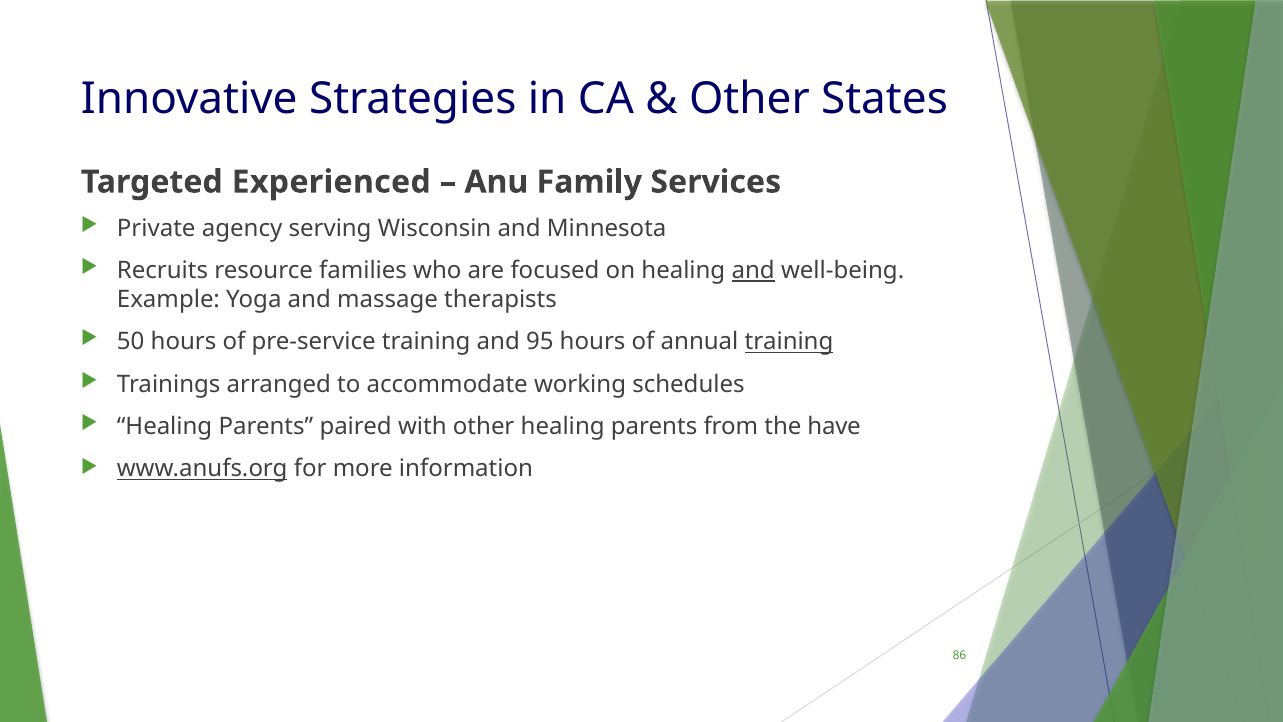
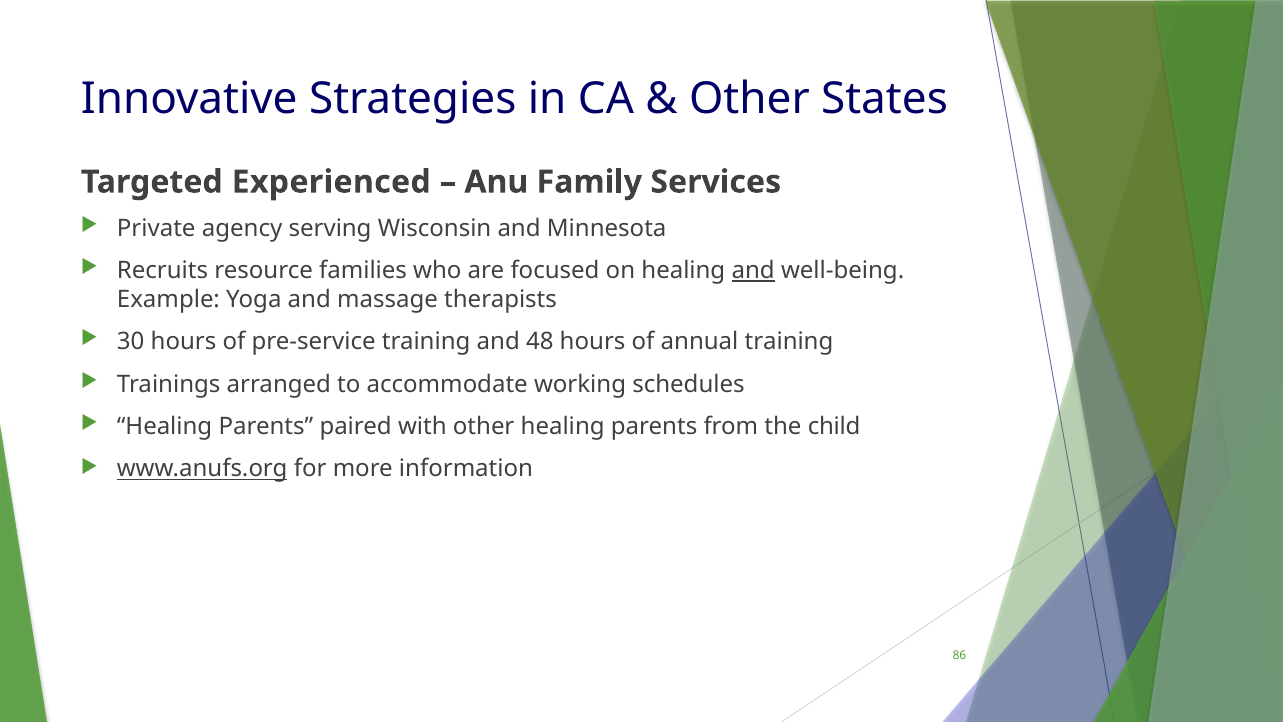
50: 50 -> 30 (131, 342)
95: 95 -> 48 (540, 342)
training underline: present -> none (789, 342)
have: have -> child (834, 426)
